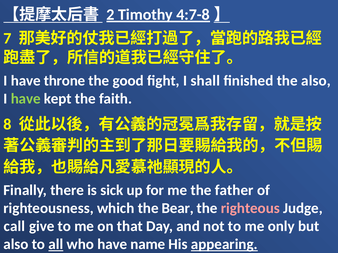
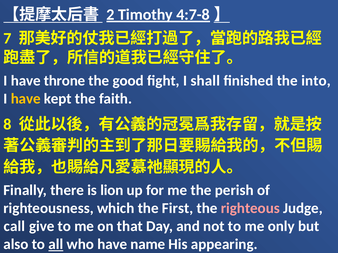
the also: also -> into (316, 81)
have colour: light green -> yellow (26, 99)
sick: sick -> lion (112, 191)
father: father -> perish (234, 191)
Bear: Bear -> First (178, 209)
appearing underline: present -> none (224, 245)
